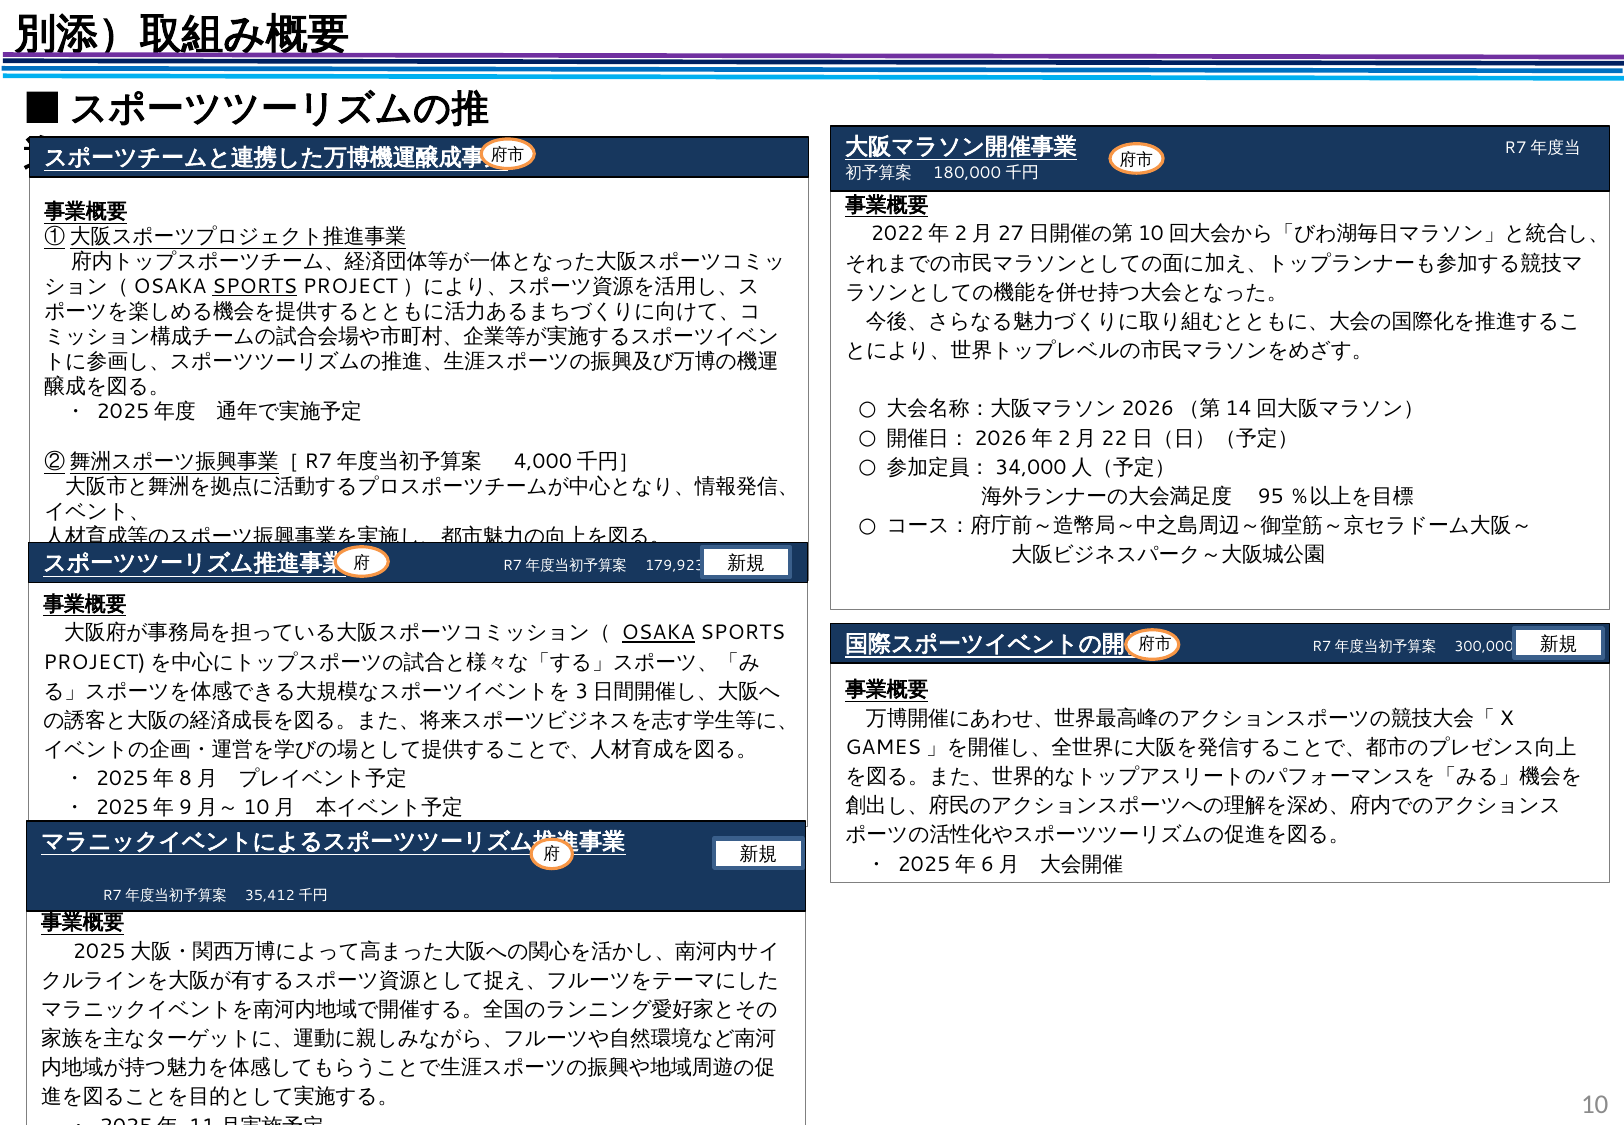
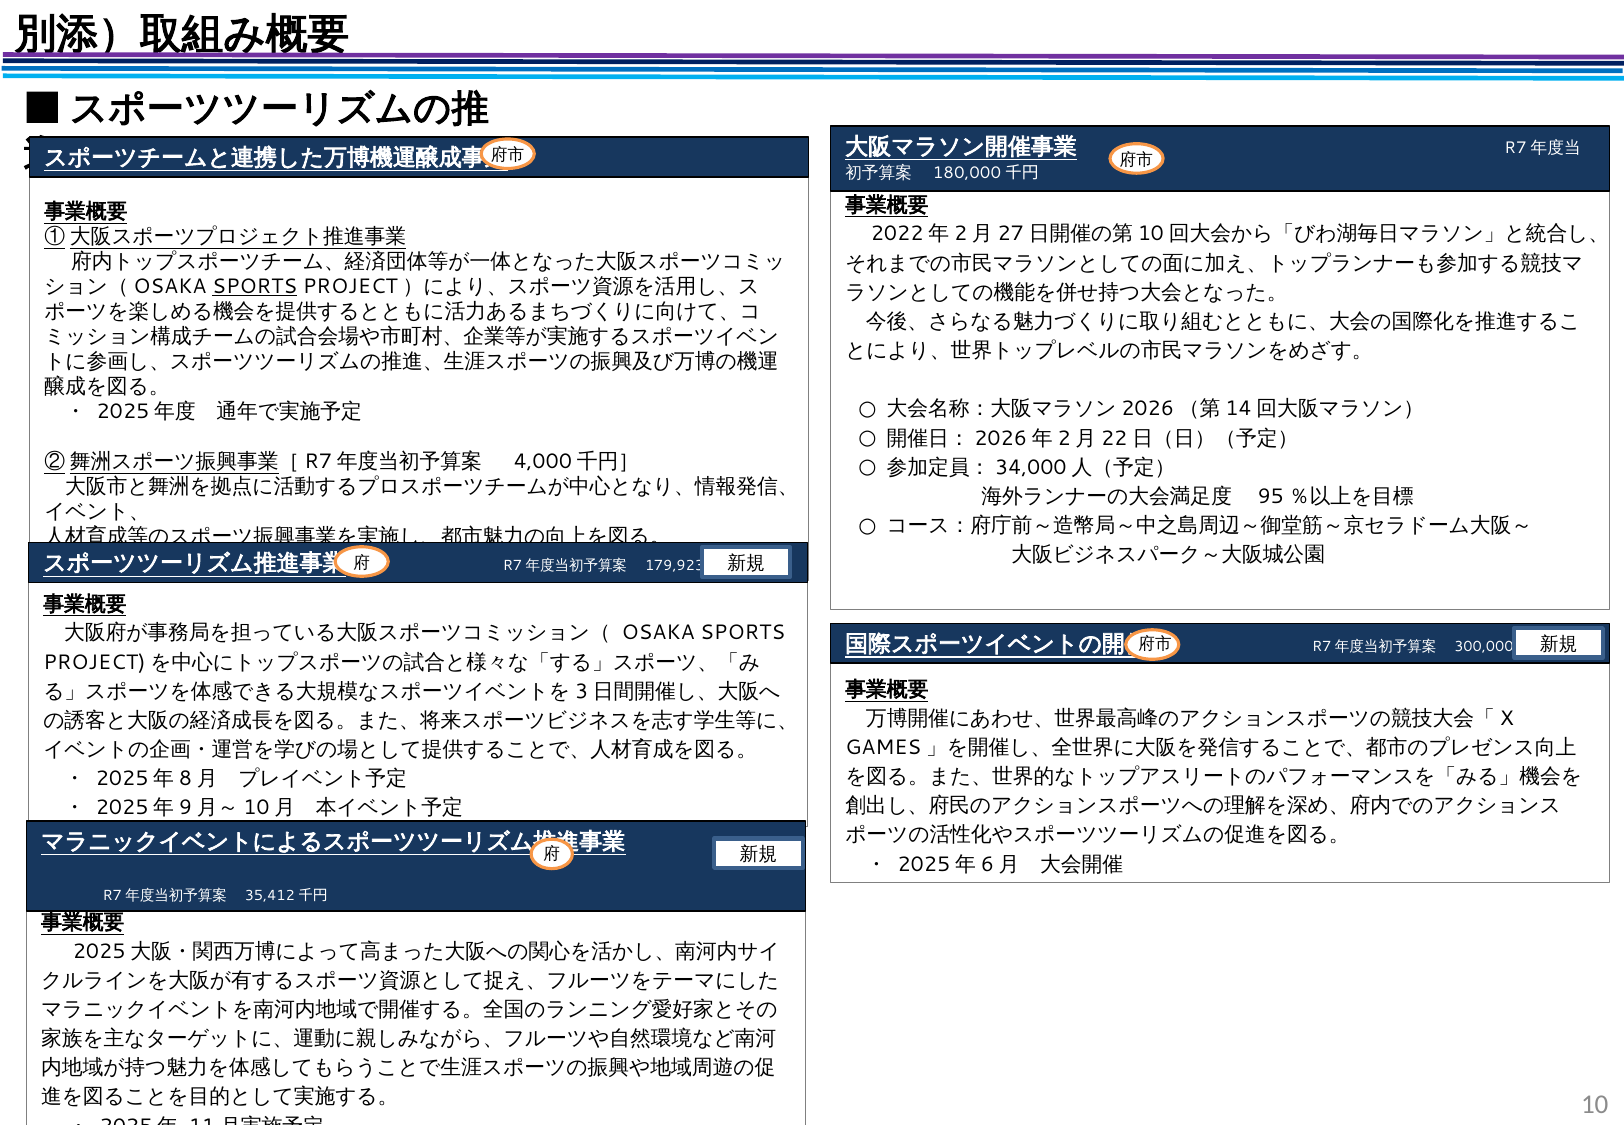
OSAKA underline: present -> none (658, 633)
